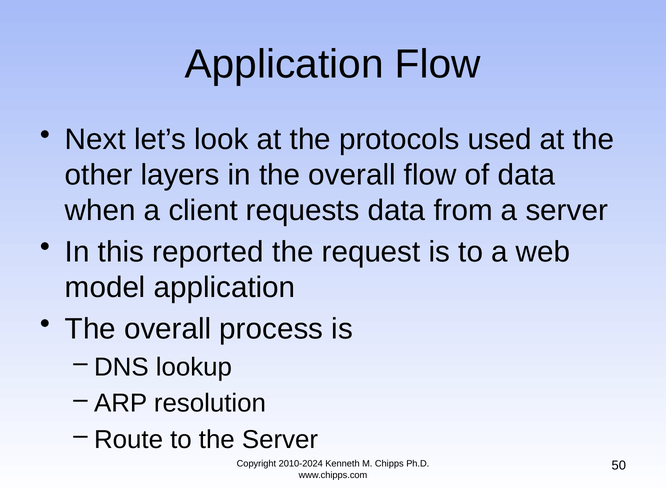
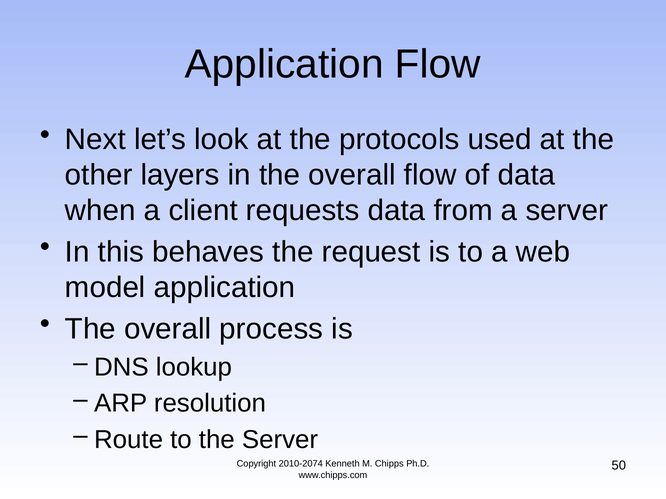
reported: reported -> behaves (208, 252)
2010-2024: 2010-2024 -> 2010-2074 (301, 464)
